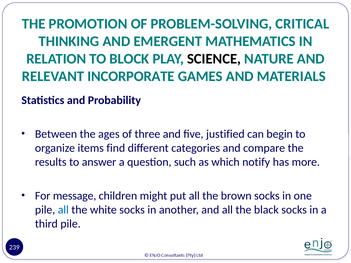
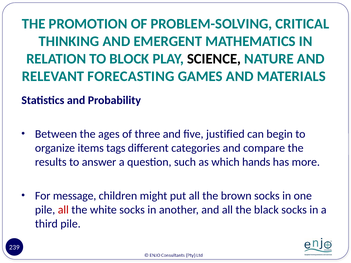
INCORPORATE: INCORPORATE -> FORECASTING (131, 76)
find: find -> tags (116, 148)
notify: notify -> hands (256, 162)
all colour: blue -> red (63, 210)
